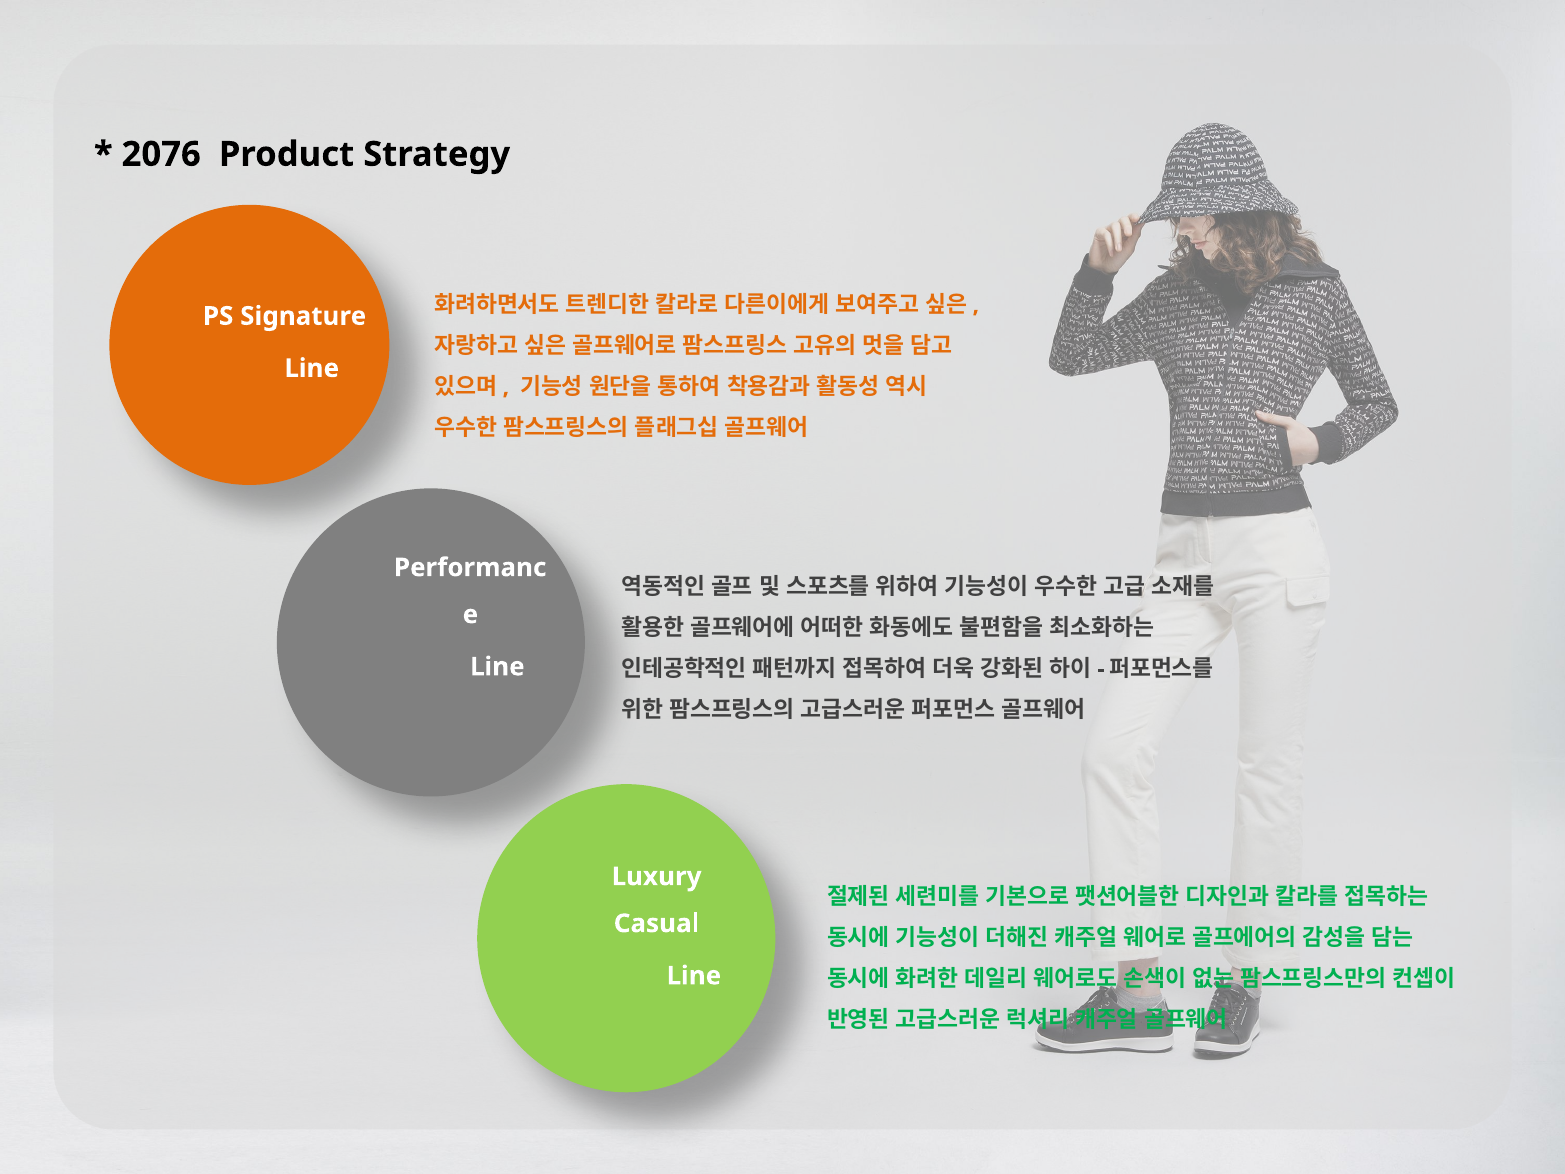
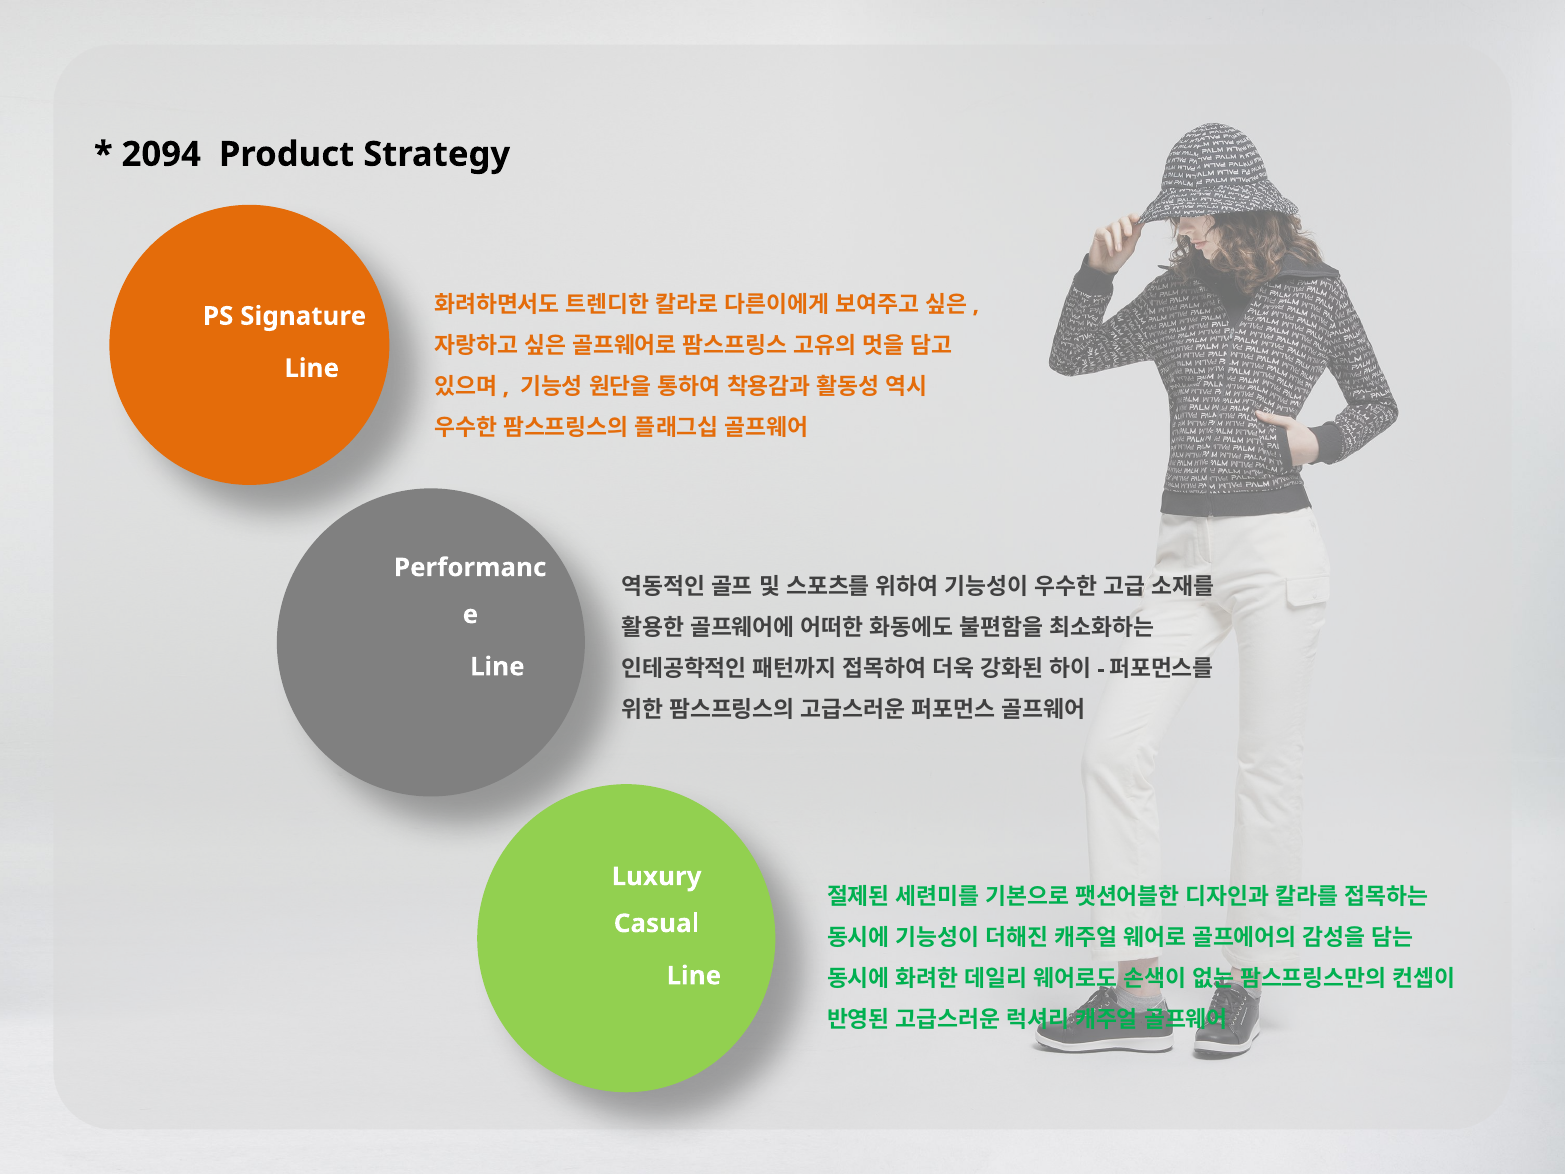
2076: 2076 -> 2094 (161, 154)
